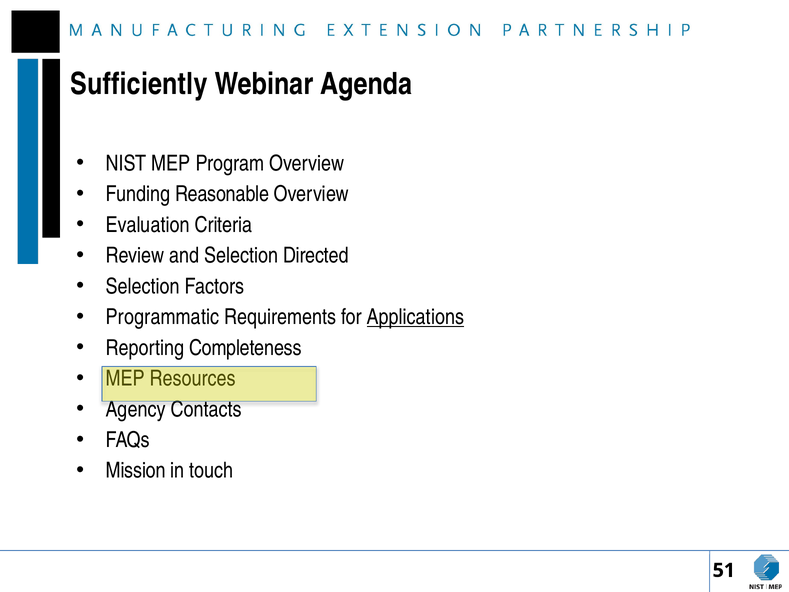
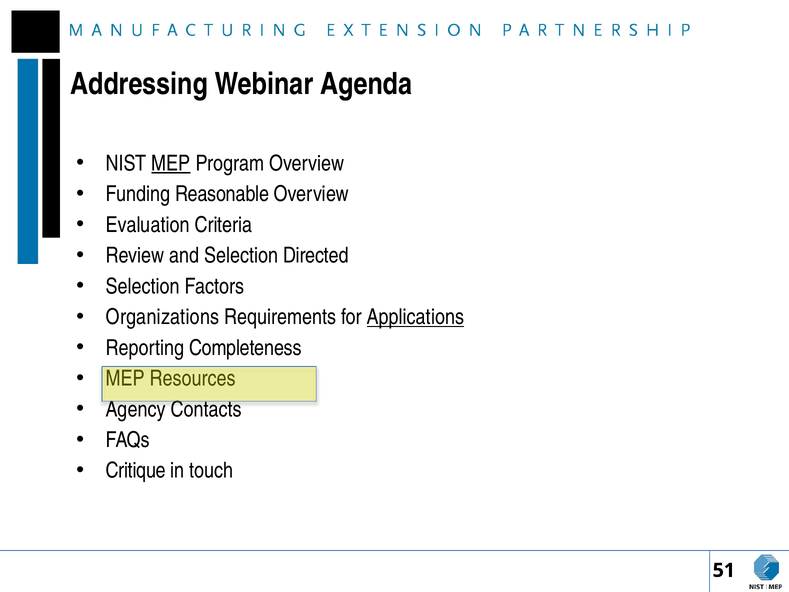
Sufficiently: Sufficiently -> Addressing (139, 84)
MEP underline: none -> present (171, 163)
Programmatic: Programmatic -> Organizations (163, 317)
Mission: Mission -> Critique (136, 471)
